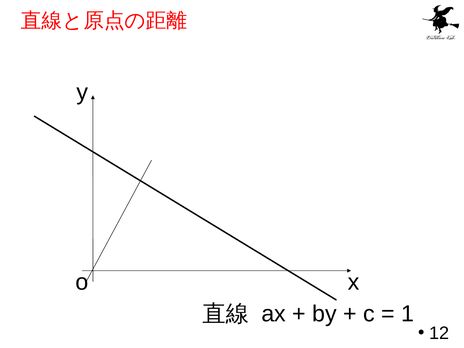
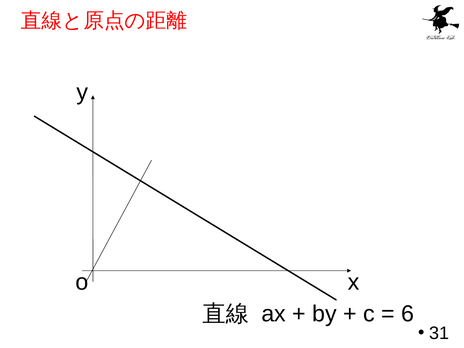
1: 1 -> 6 (408, 314)
12: 12 -> 31 (439, 333)
